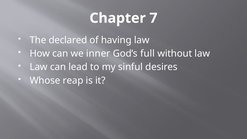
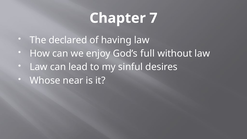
inner: inner -> enjoy (98, 54)
reap: reap -> near (73, 80)
